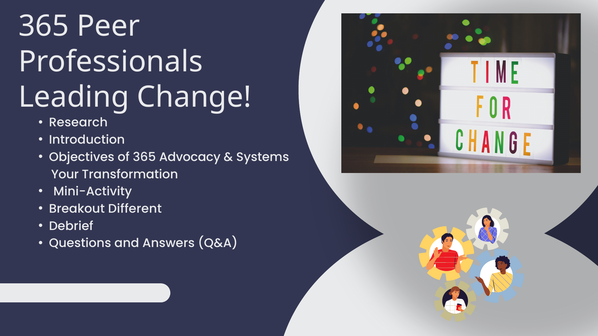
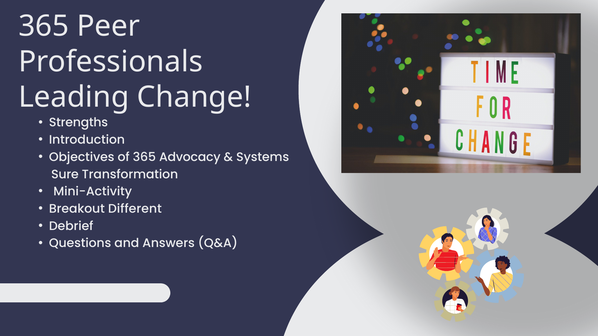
Research: Research -> Strengths (78, 123)
Your: Your -> Sure (65, 175)
